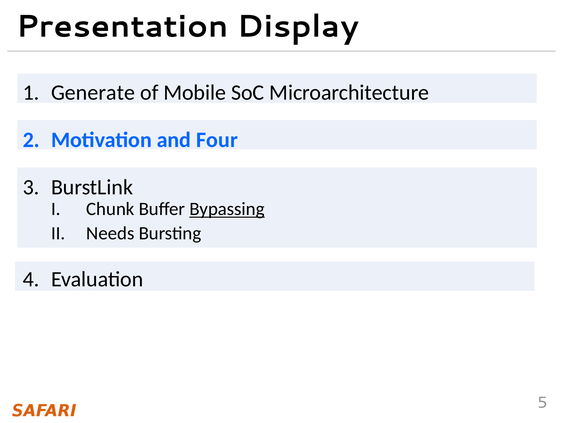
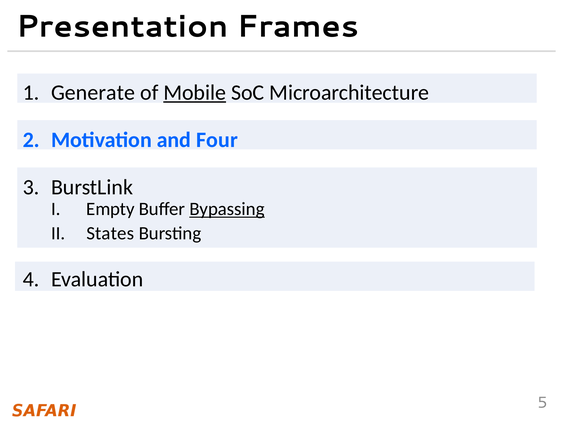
Display: Display -> Frames (298, 27)
Mobile underline: none -> present (195, 93)
Chunk: Chunk -> Empty (110, 209)
Needs: Needs -> States (110, 233)
